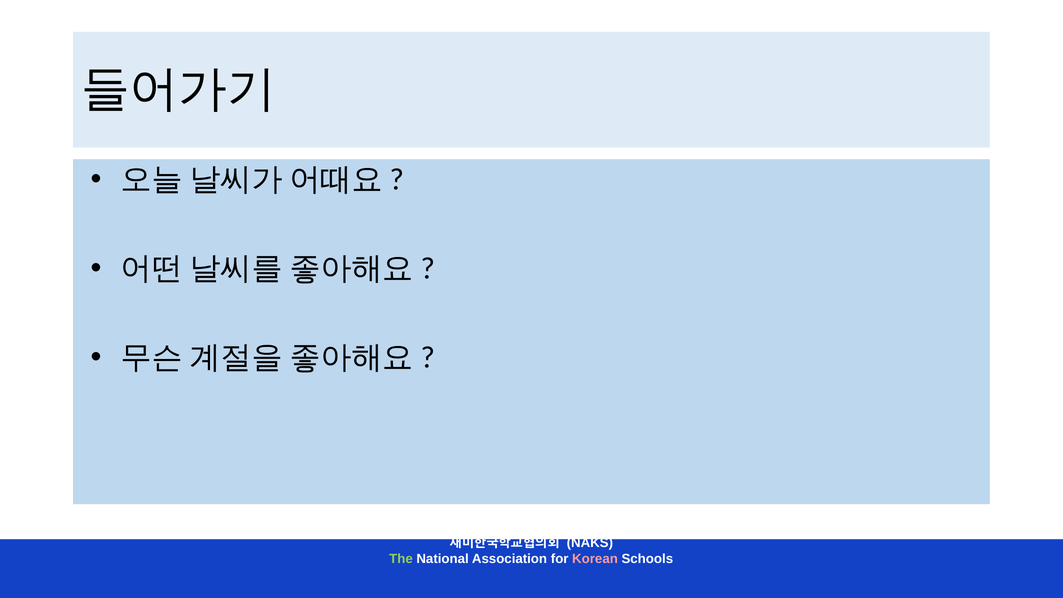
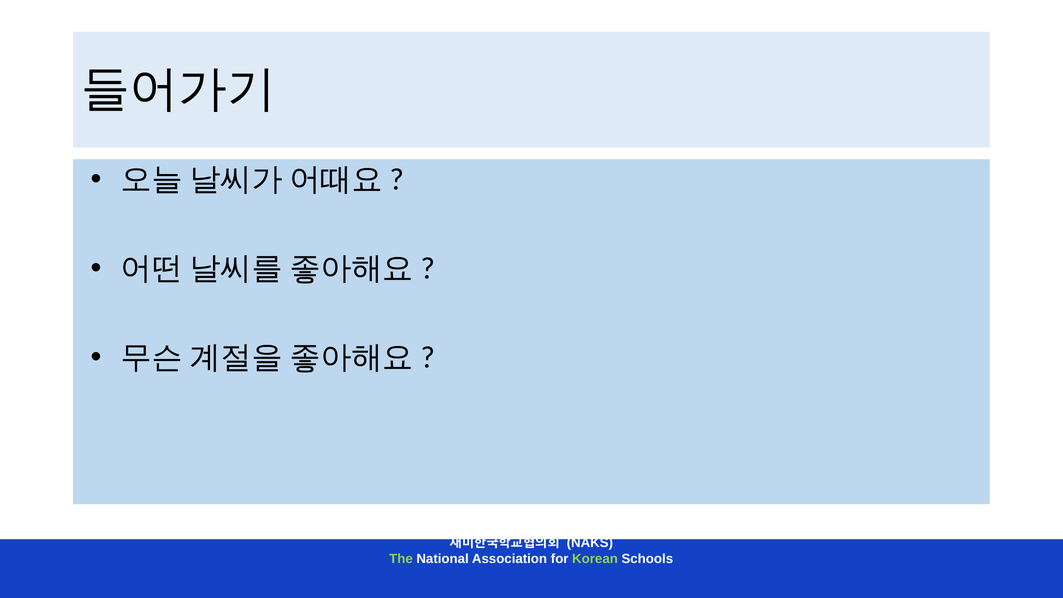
Korean colour: pink -> light green (595, 559)
